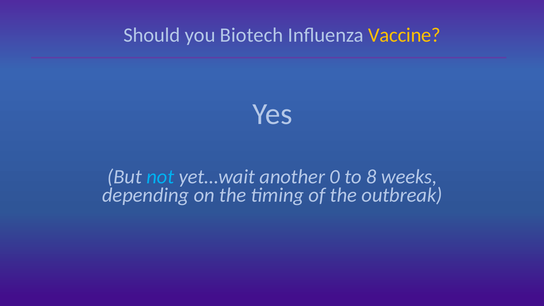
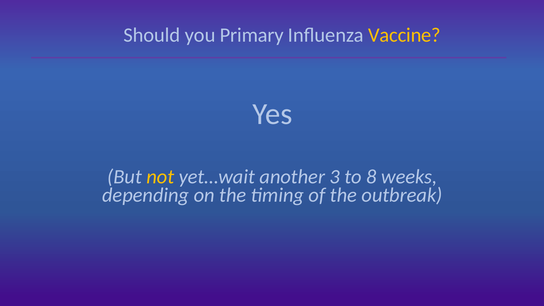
Biotech: Biotech -> Primary (252, 35)
not colour: light blue -> yellow (160, 177)
0: 0 -> 3 (335, 177)
